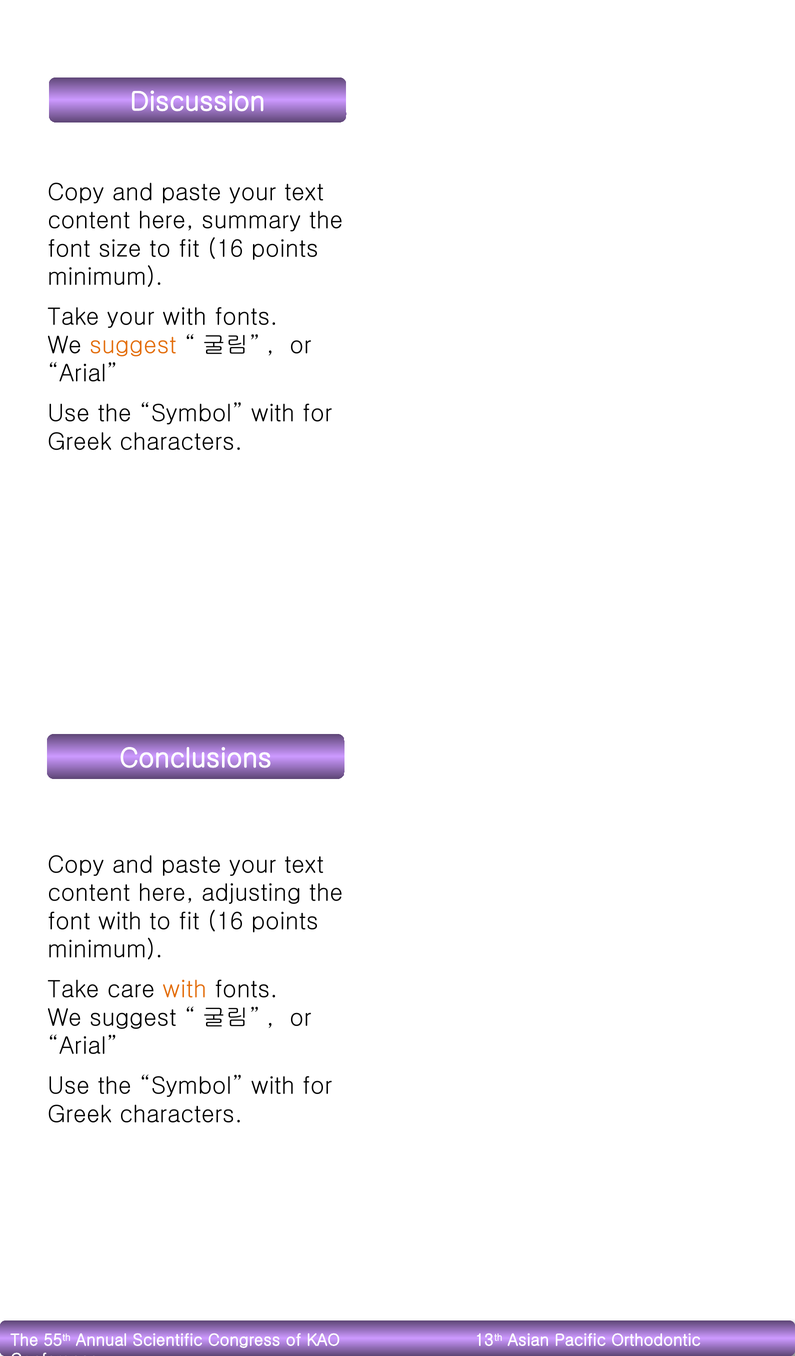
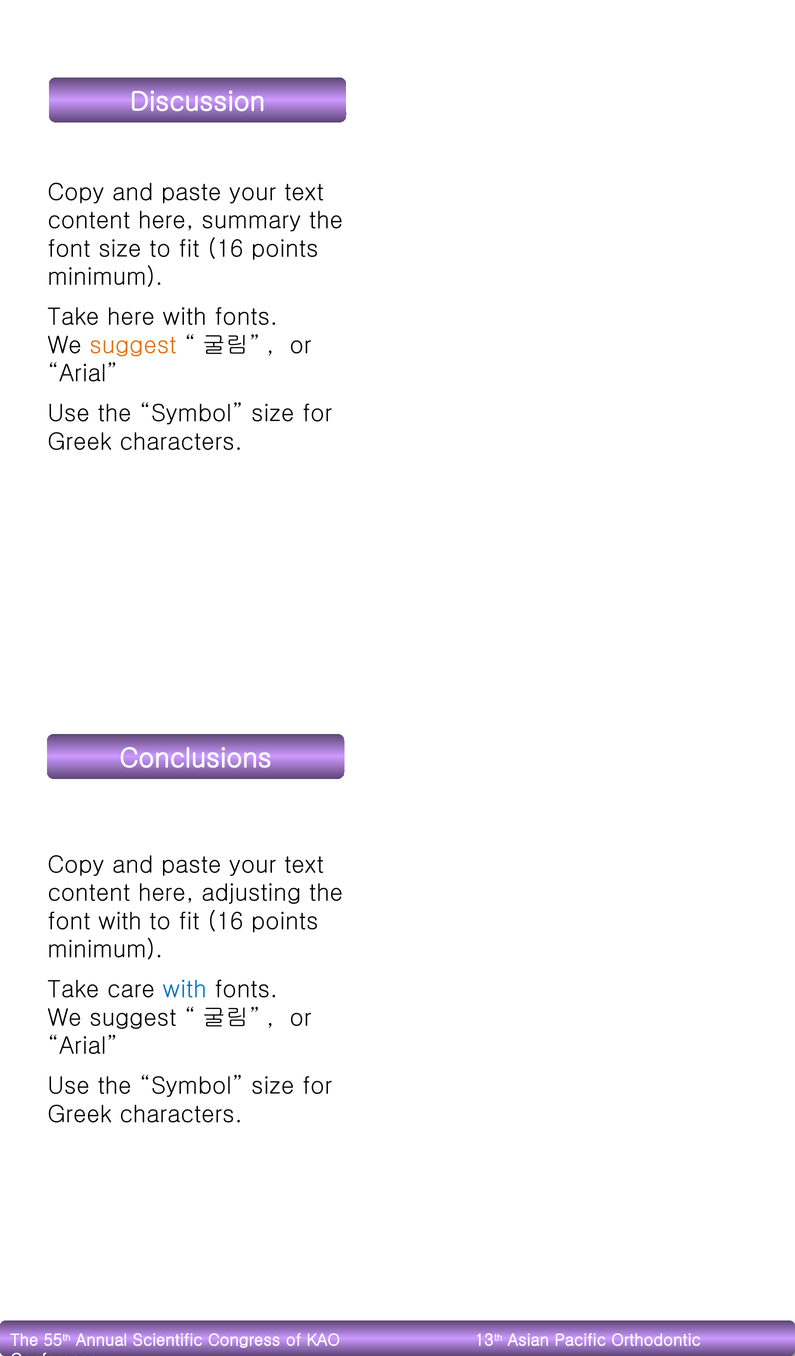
Take your: your -> here (131, 317)
with: with -> size (273, 414)
with colour: orange -> blue (185, 990)
with: with -> size (273, 1087)
